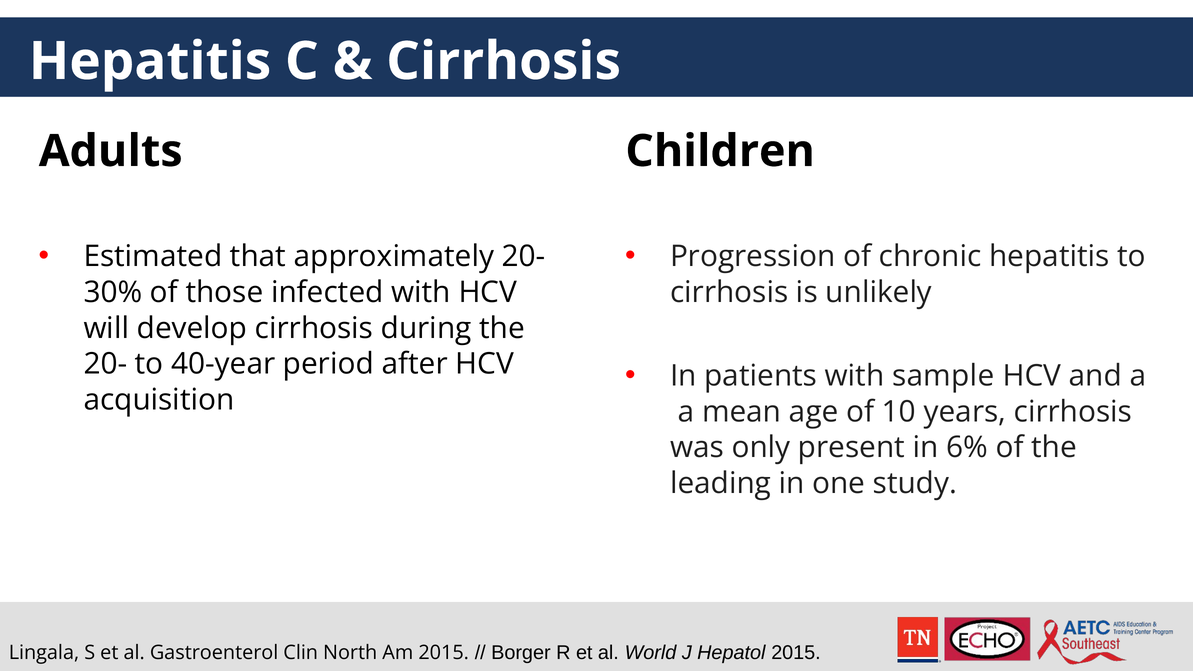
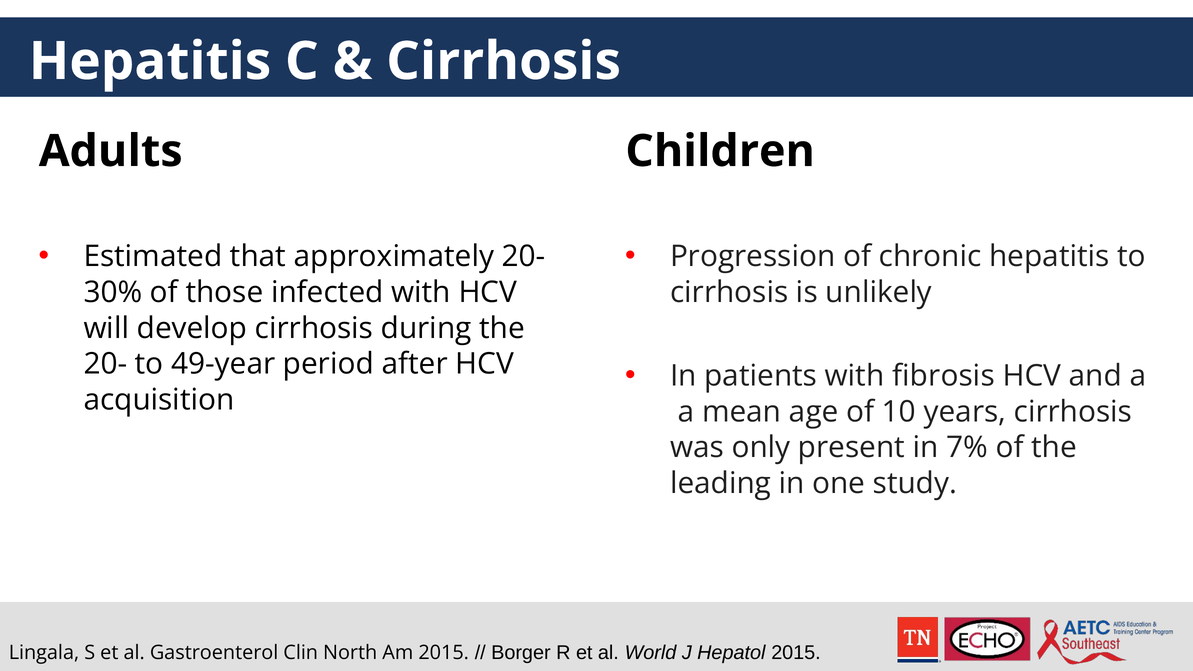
40-year: 40-year -> 49-year (223, 364)
sample: sample -> fibrosis (943, 376)
6%: 6% -> 7% (967, 447)
